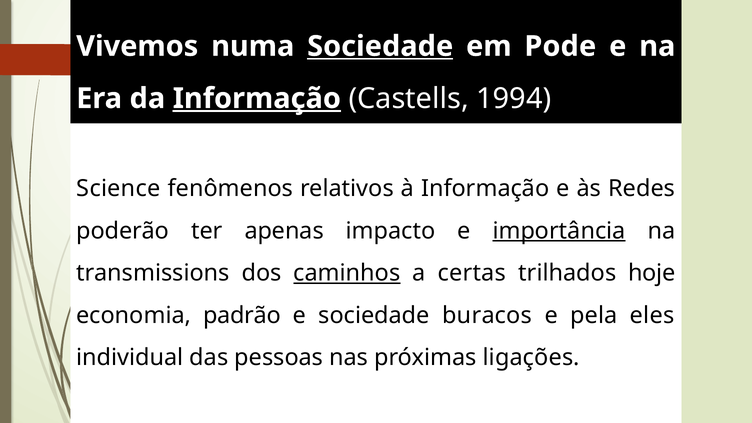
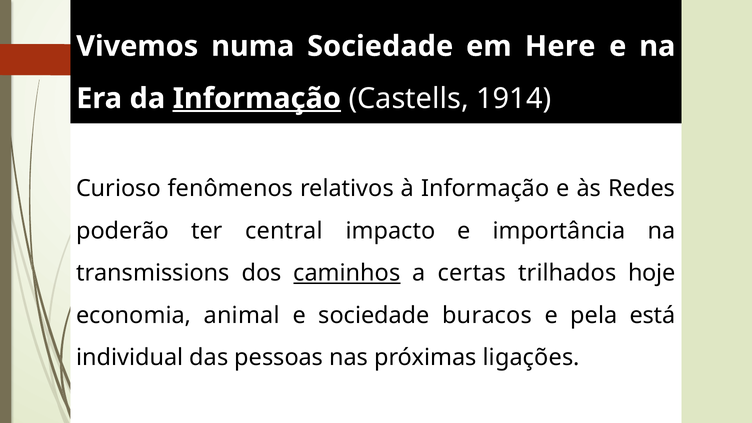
Sociedade underline: present -> none (380, 46)
Pode: Pode -> Here (560, 46)
1994: 1994 -> 1914 (514, 98)
Science: Science -> Curioso (118, 188)
apenas: apenas -> central (284, 231)
importância underline: present -> none (559, 231)
padrão: padrão -> animal (242, 315)
eles: eles -> está (652, 315)
